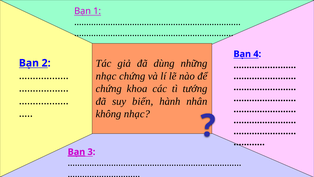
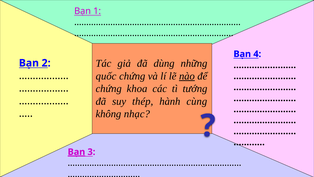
nhạc: nhạc -> quốc (106, 76)
nào underline: none -> present (187, 76)
biến: biến -> thép (143, 101)
nhân: nhân -> cùng (197, 101)
